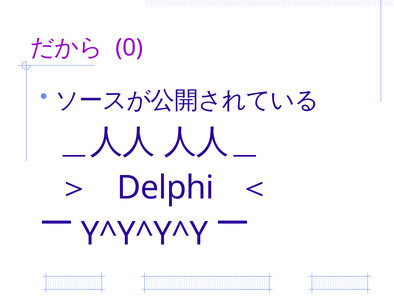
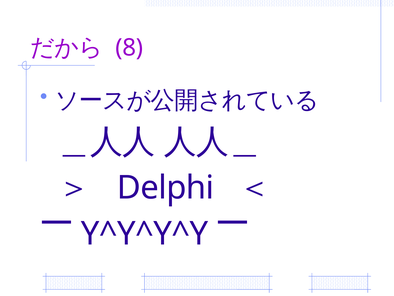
0: 0 -> 8 (129, 48)
